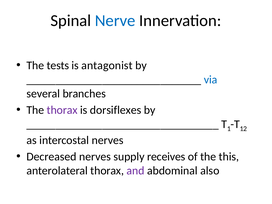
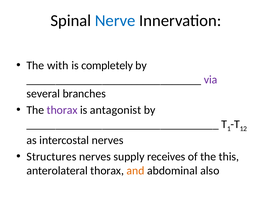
tests: tests -> with (58, 65)
antagonist: antagonist -> completely (107, 65)
via colour: blue -> purple (211, 80)
dorsiflexes: dorsiflexes -> antagonist (116, 110)
Decreased: Decreased -> Structures (51, 157)
and colour: purple -> orange (136, 171)
